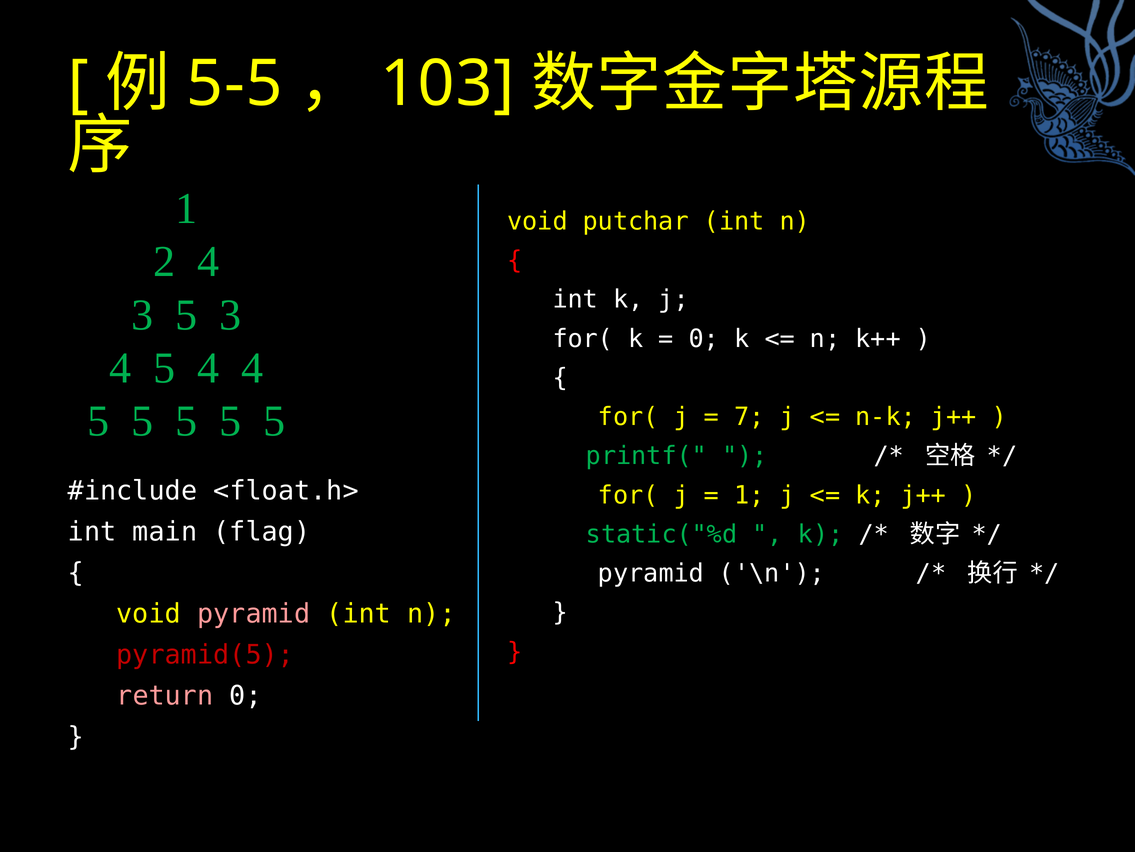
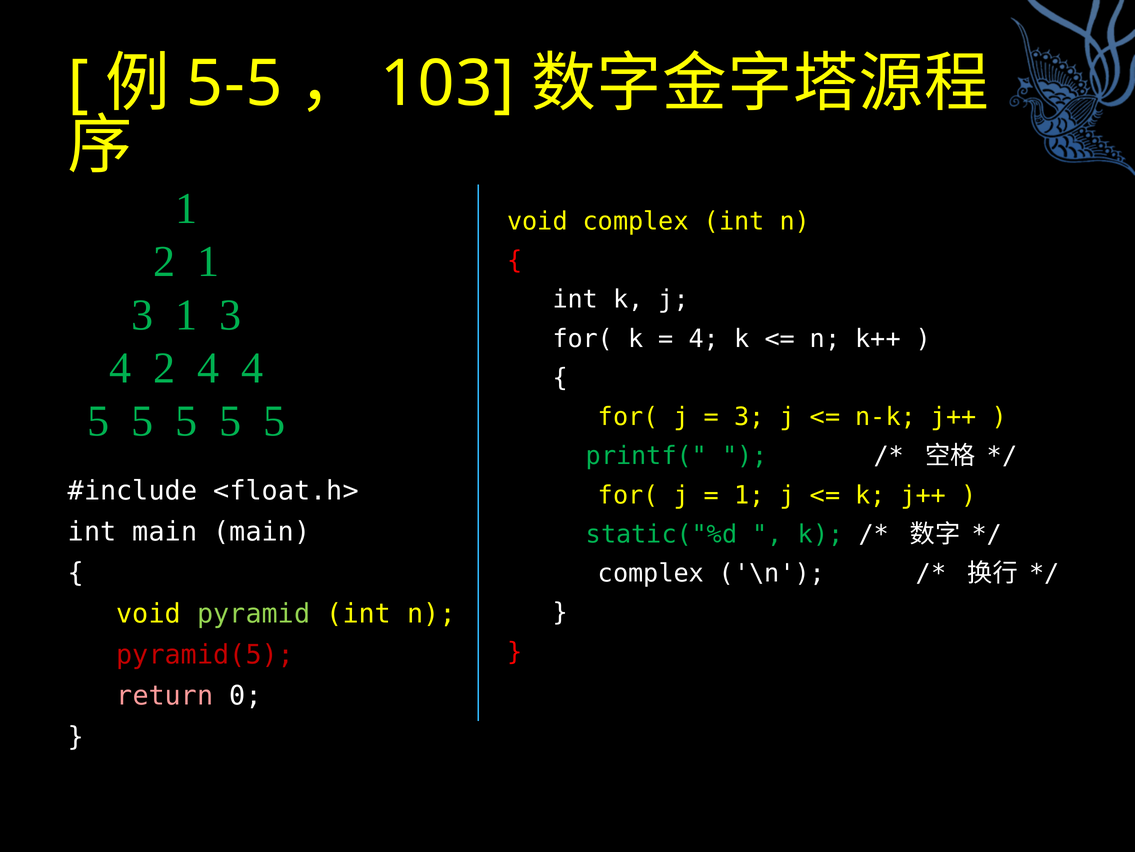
void putchar: putchar -> complex (636, 221)
2 4: 4 -> 1 (208, 262)
3 5: 5 -> 1 (186, 315)
0: 0 -> 4 (704, 338)
5: 5 -> 2 (164, 368)
7: 7 -> 3 (749, 417)
main flag: flag -> main (262, 531)
pyramid: pyramid -> complex (651, 573)
pyramid colour: pink -> light green (254, 613)
